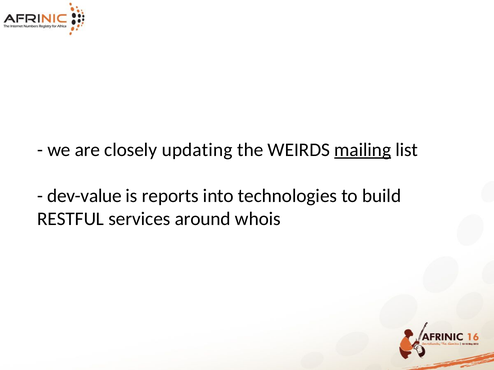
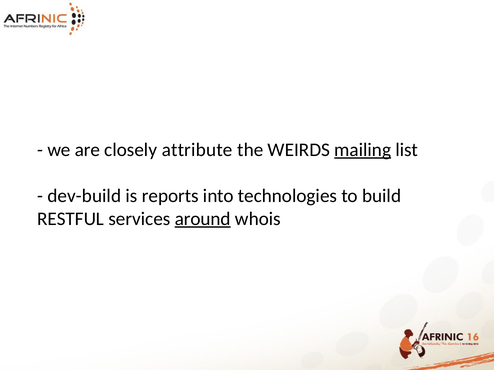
updating: updating -> attribute (197, 150)
dev-value: dev-value -> dev-build (84, 196)
around underline: none -> present (203, 219)
